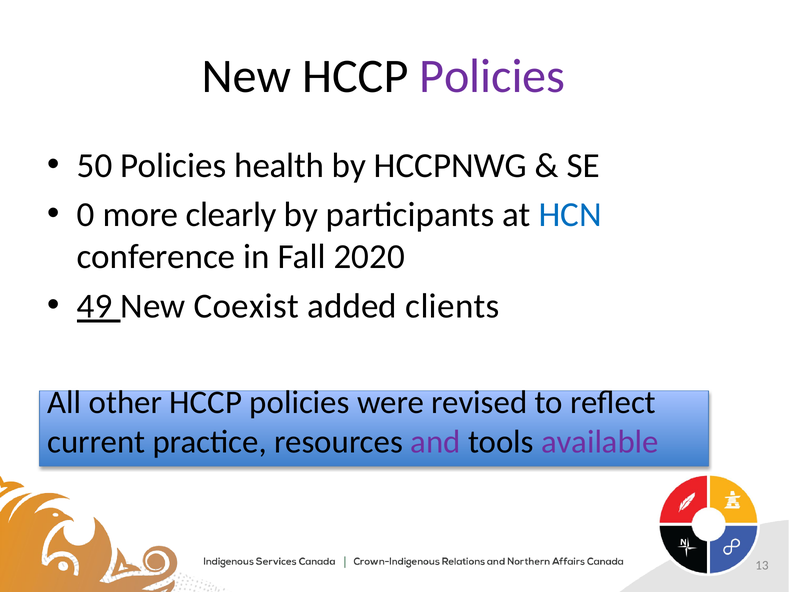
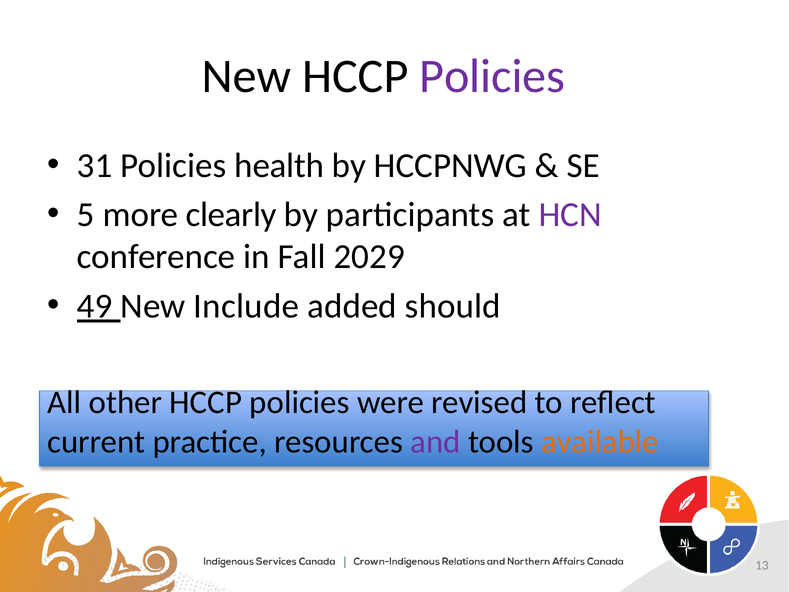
50: 50 -> 31 (95, 166)
0: 0 -> 5 (86, 215)
HCN colour: blue -> purple (570, 215)
2020: 2020 -> 2029 (369, 257)
Coexist: Coexist -> Include (246, 306)
clients: clients -> should (453, 306)
available colour: purple -> orange (600, 442)
